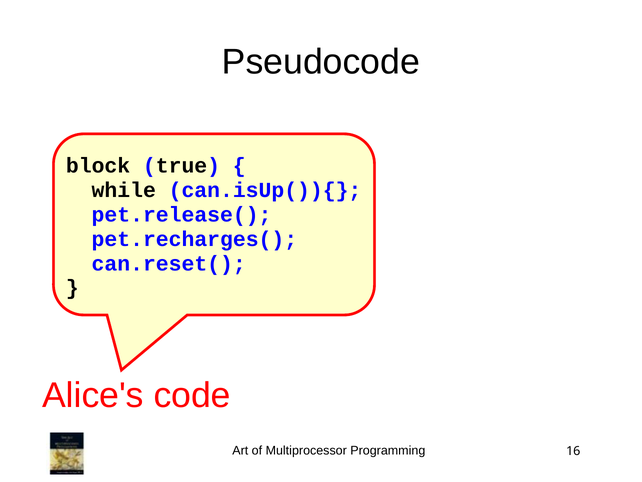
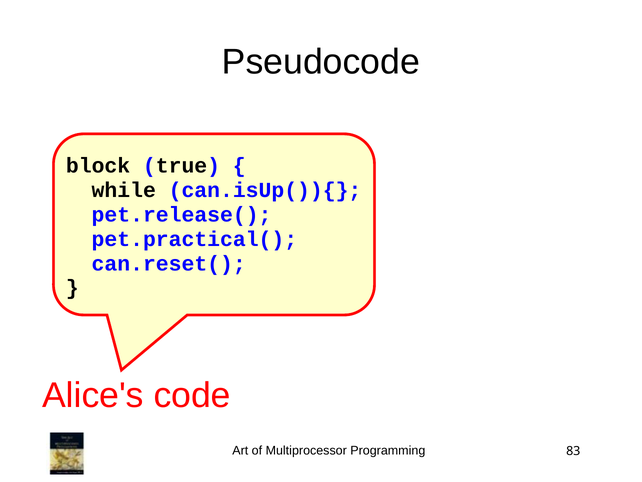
pet.recharges(: pet.recharges( -> pet.practical( (194, 239)
16: 16 -> 83 (573, 451)
